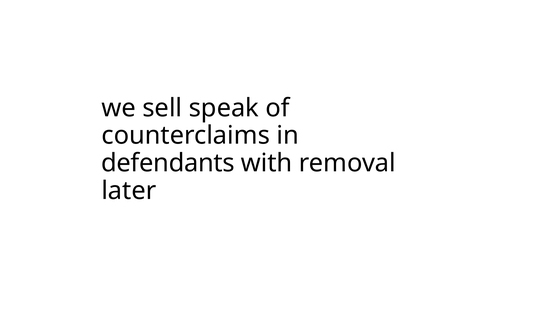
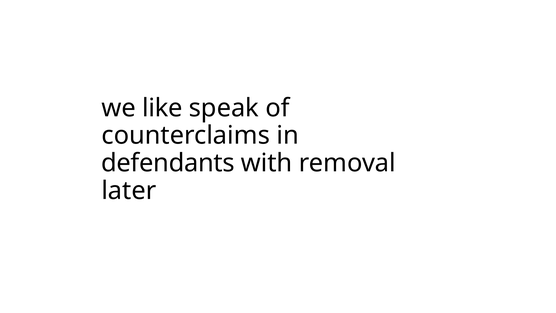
sell: sell -> like (162, 108)
